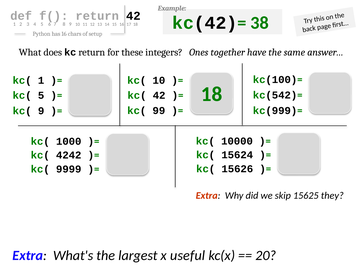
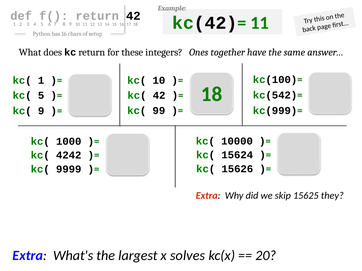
kc(42)= 38: 38 -> 11 (260, 23)
useful: useful -> solves (188, 256)
